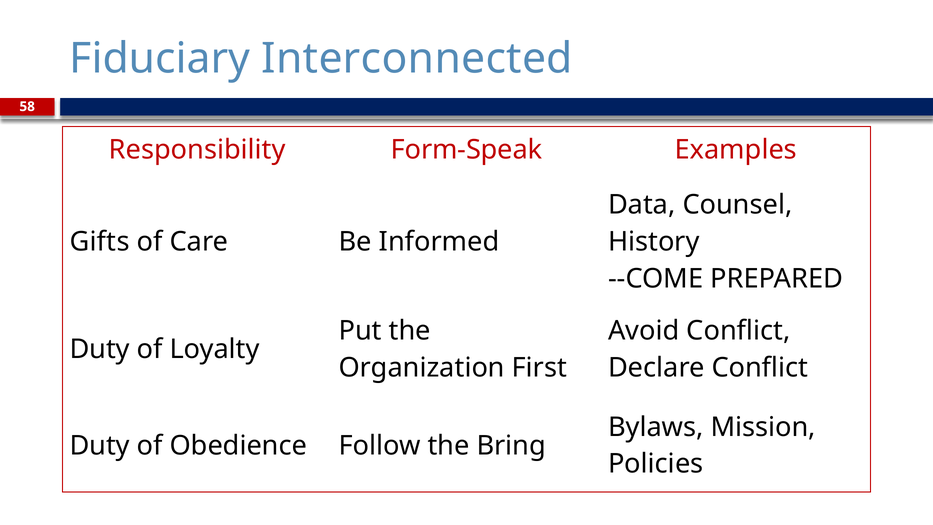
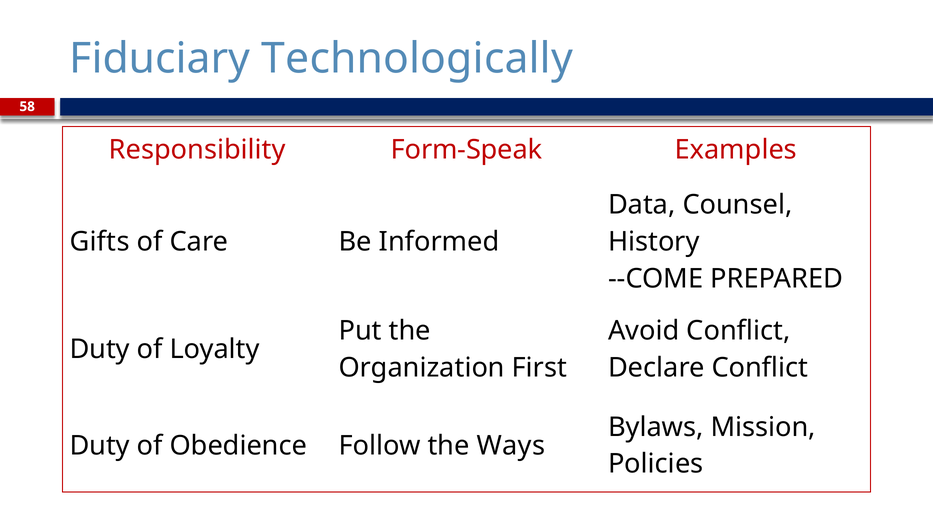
Interconnected: Interconnected -> Technologically (417, 58)
Bring: Bring -> Ways (511, 445)
